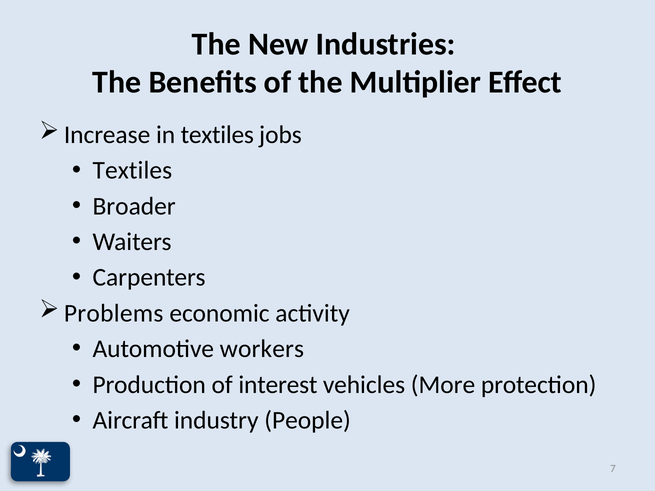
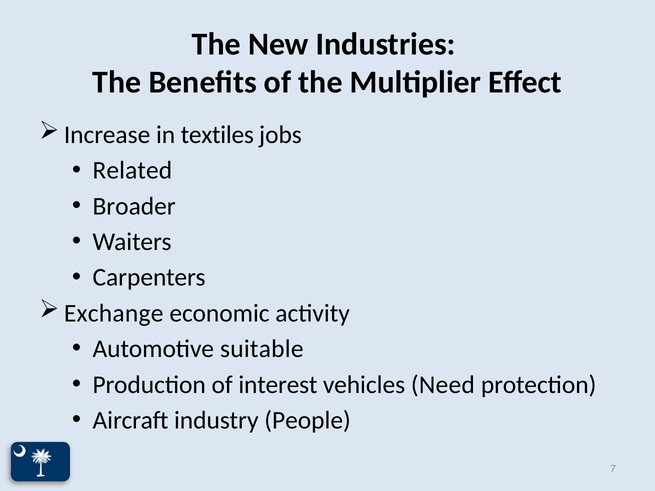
Textiles: Textiles -> Related (132, 171)
Problems: Problems -> Exchange (114, 313)
workers: workers -> suitable (262, 349)
More: More -> Need (443, 385)
